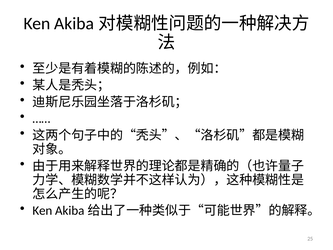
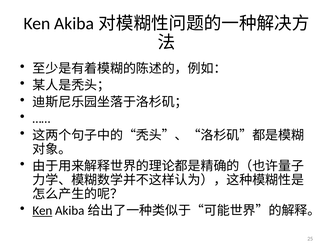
Ken underline: none -> present (42, 210)
